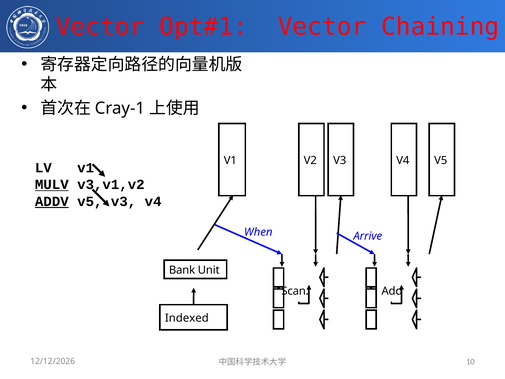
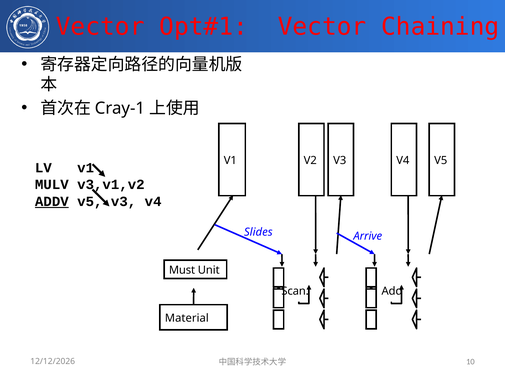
MULV underline: present -> none (52, 184)
When: When -> Slides (258, 232)
Bank: Bank -> Must (182, 270)
Indexed: Indexed -> Material (187, 318)
